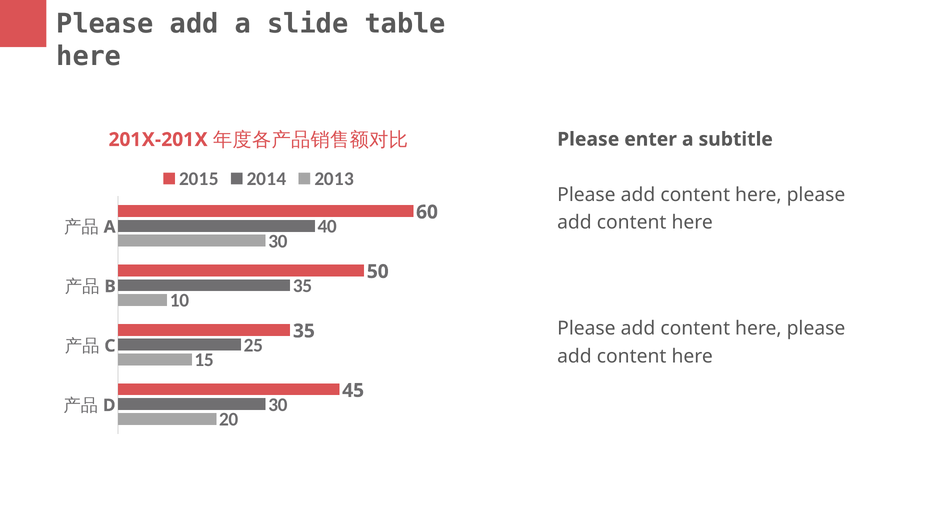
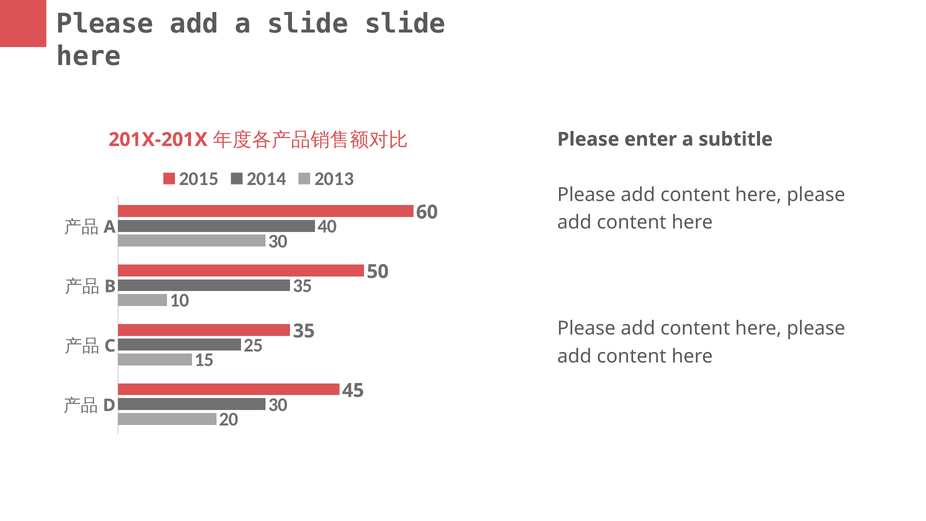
slide table: table -> slide (405, 24)
